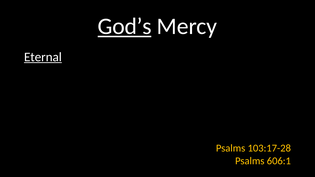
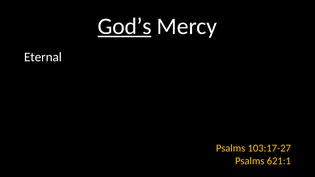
Eternal underline: present -> none (43, 57)
103:17-28: 103:17-28 -> 103:17-27 (269, 148)
606:1: 606:1 -> 621:1 (279, 161)
